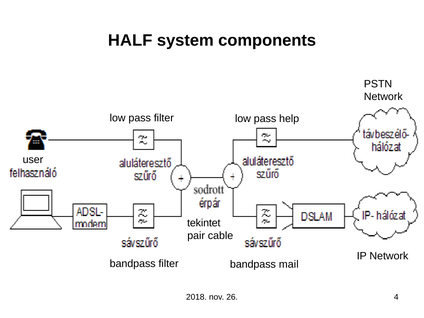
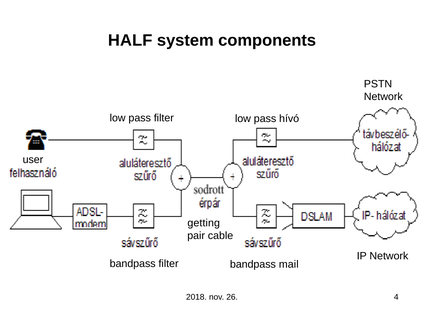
help: help -> hívó (289, 119)
tekintet: tekintet -> getting (204, 223)
